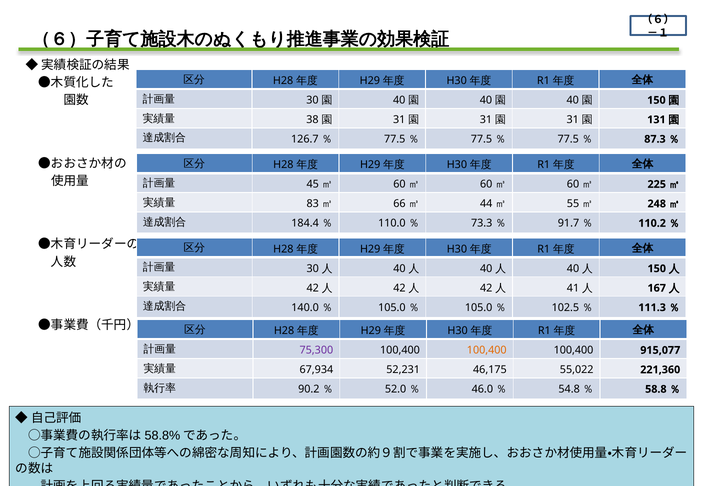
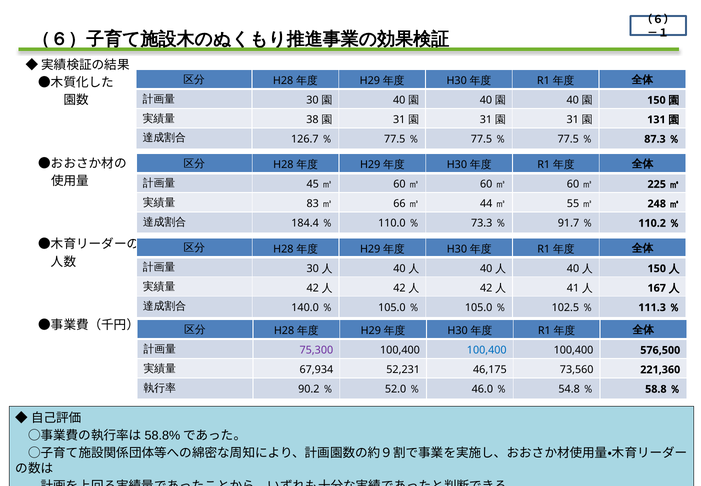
100,400 colour: orange -> blue (487, 350)
915,077: 915,077 -> 576,500 (660, 350)
55,022: 55,022 -> 73,560 (577, 369)
